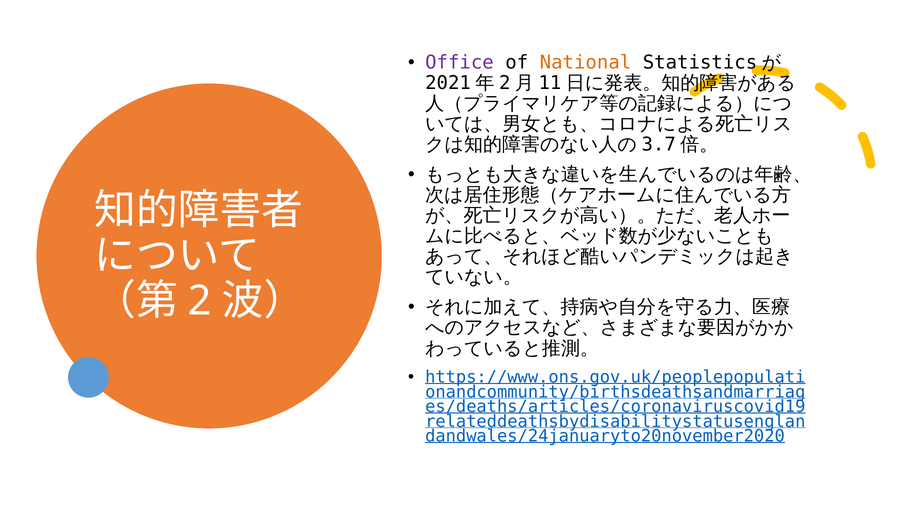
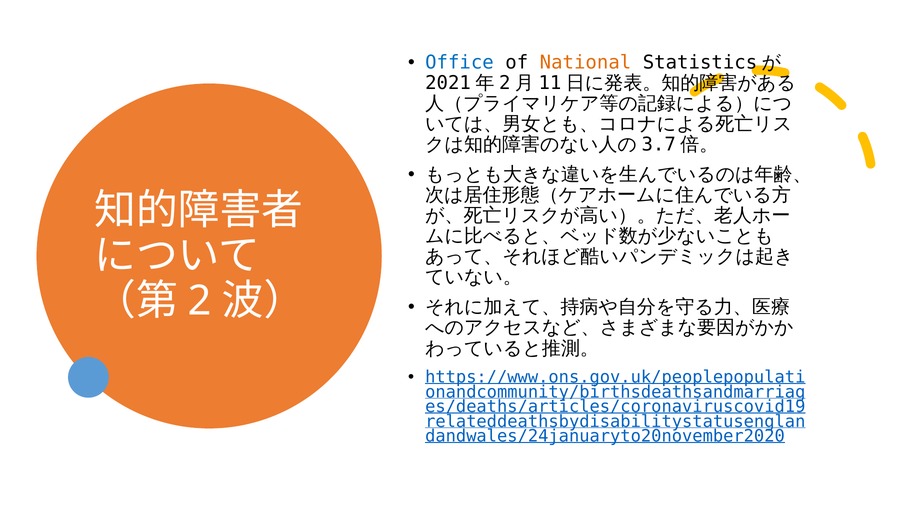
Office colour: purple -> blue (459, 63)
